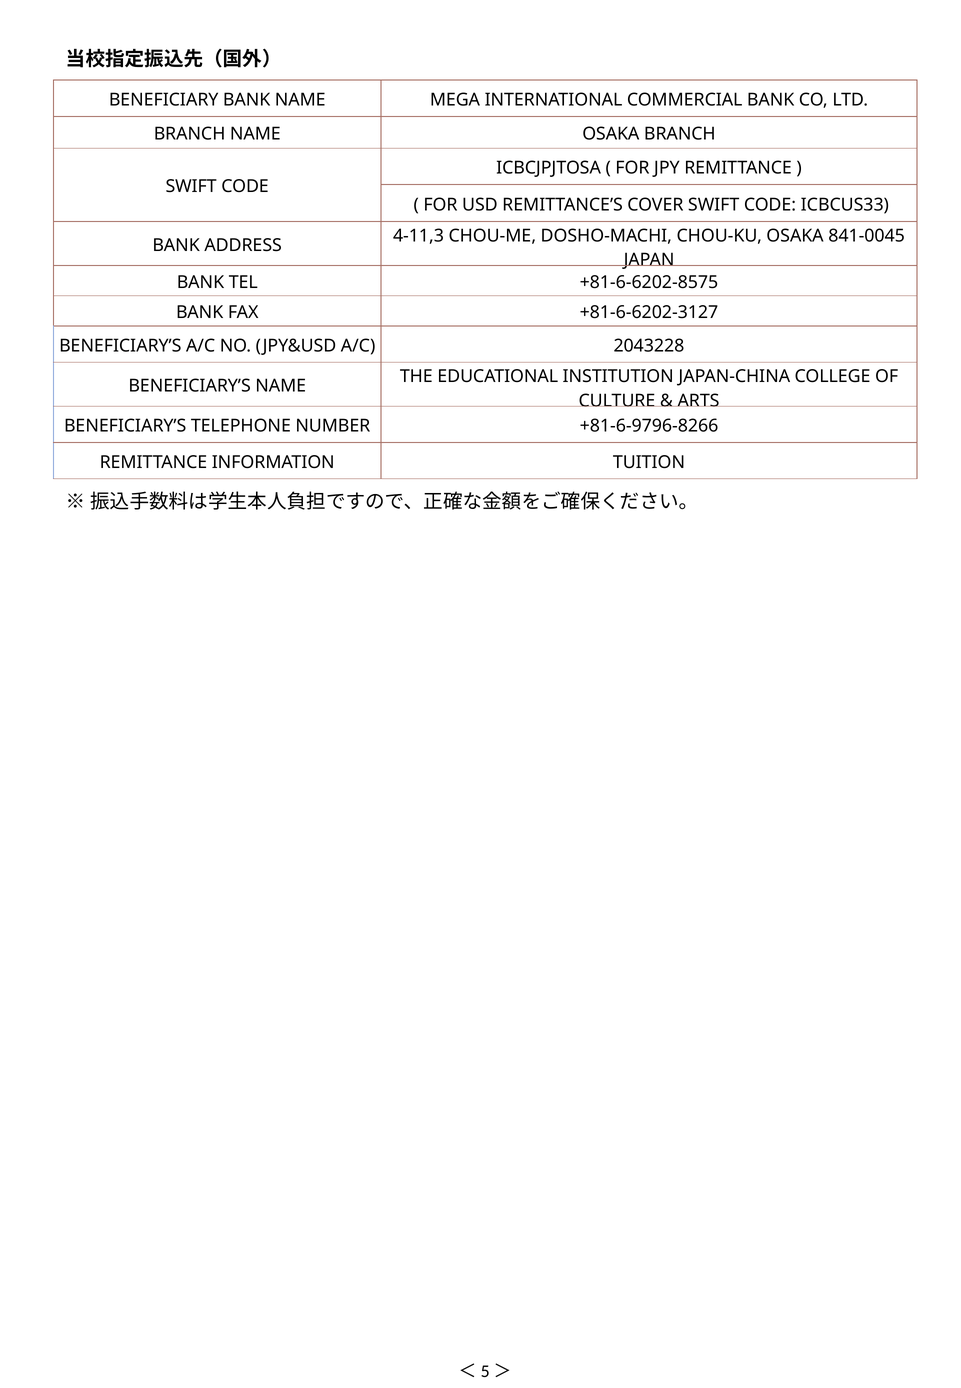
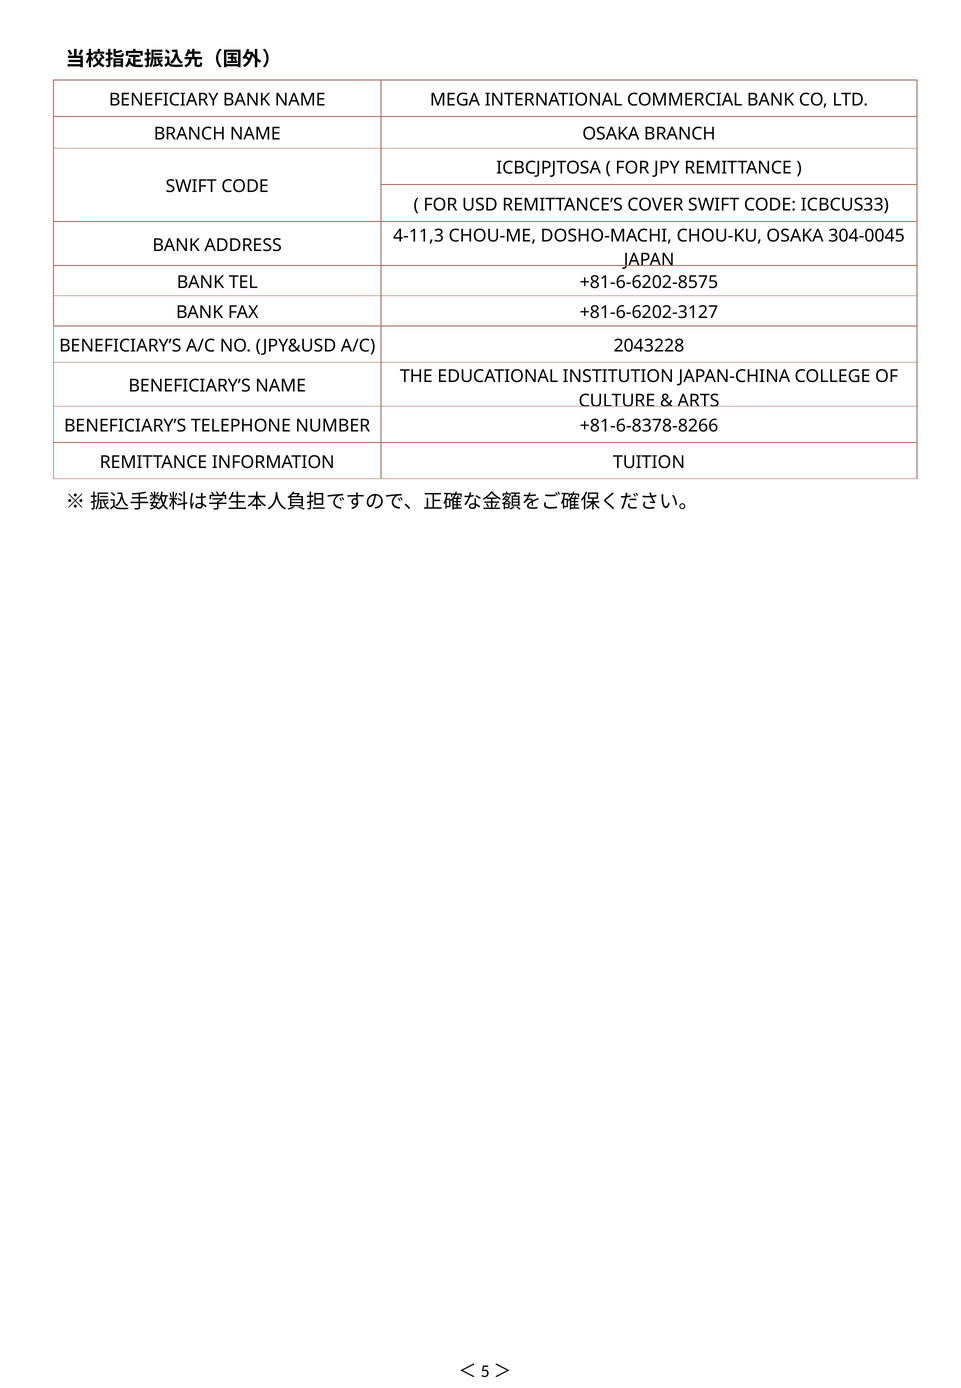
841-0045: 841-0045 -> 304-0045 (867, 236)
+81-6-9796-8266: +81-6-9796-8266 -> +81-6-8378-8266 (649, 426)
